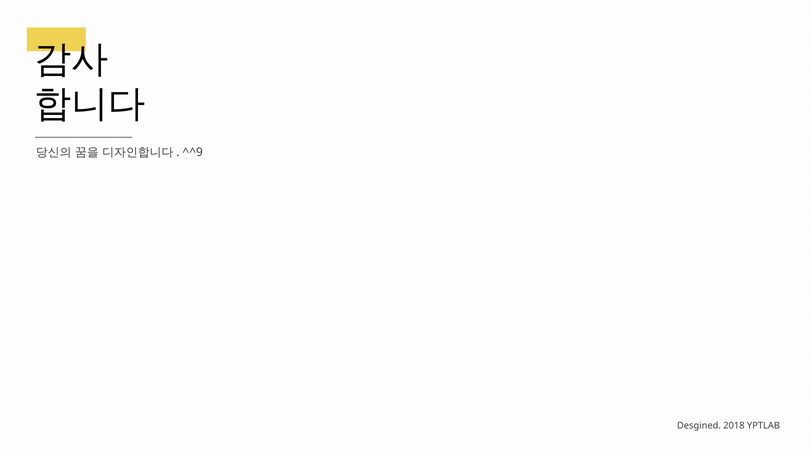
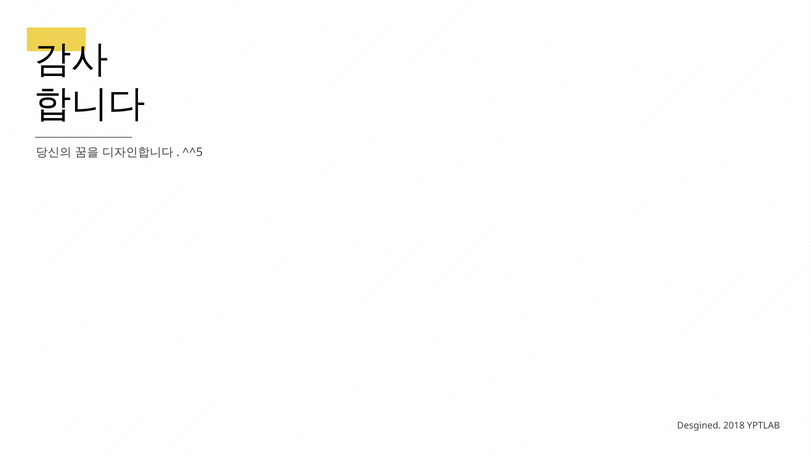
^^9: ^^9 -> ^^5 (193, 152)
